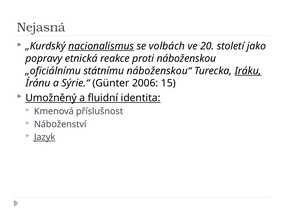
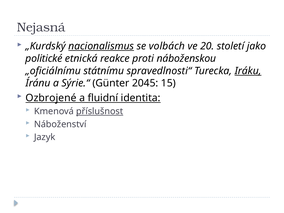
popravy: popravy -> politické (44, 58)
náboženskou“: náboženskou“ -> spravedlnosti“ (159, 71)
2006: 2006 -> 2045 (145, 83)
Umožněný: Umožněný -> Ozbrojené (51, 98)
příslušnost underline: none -> present (100, 111)
Jazyk underline: present -> none (45, 137)
